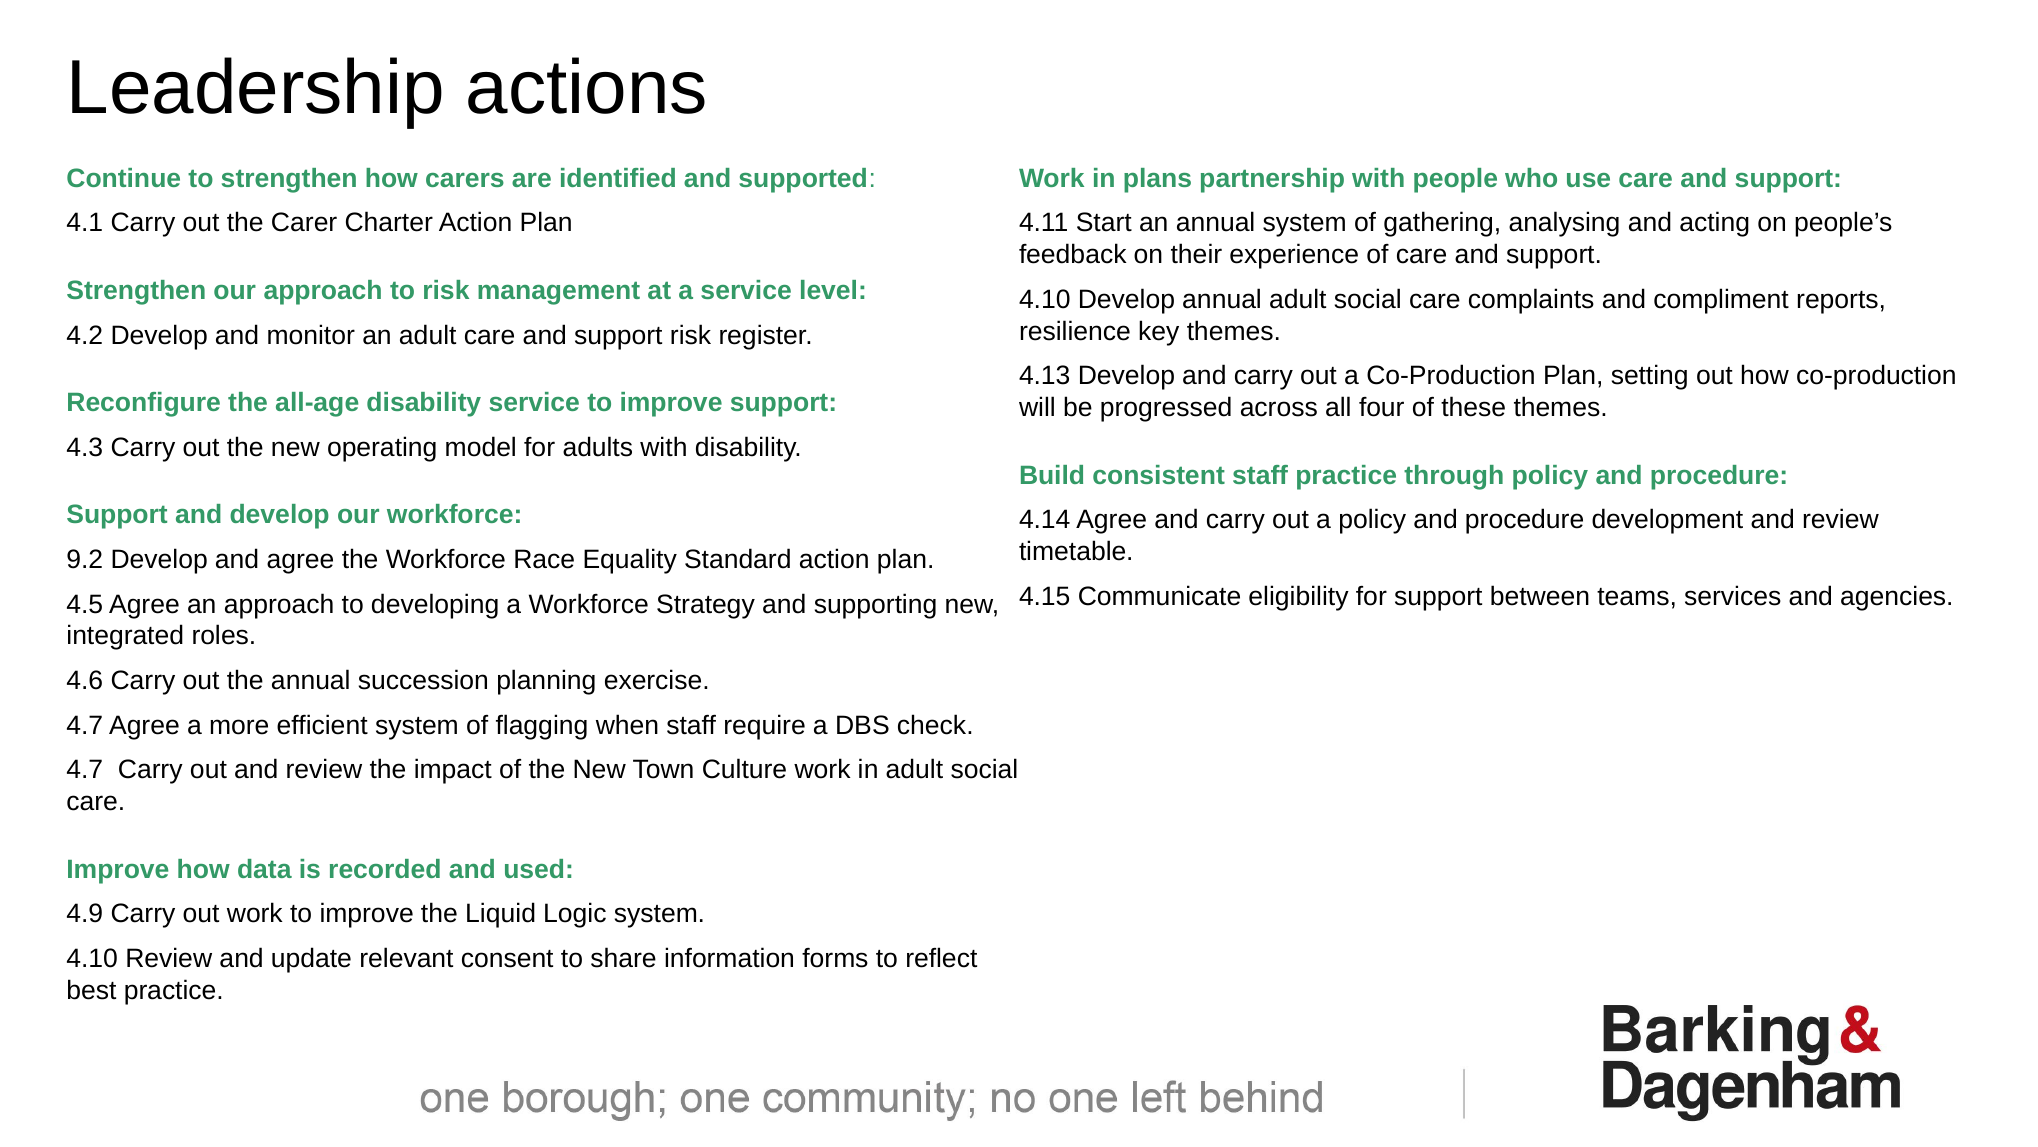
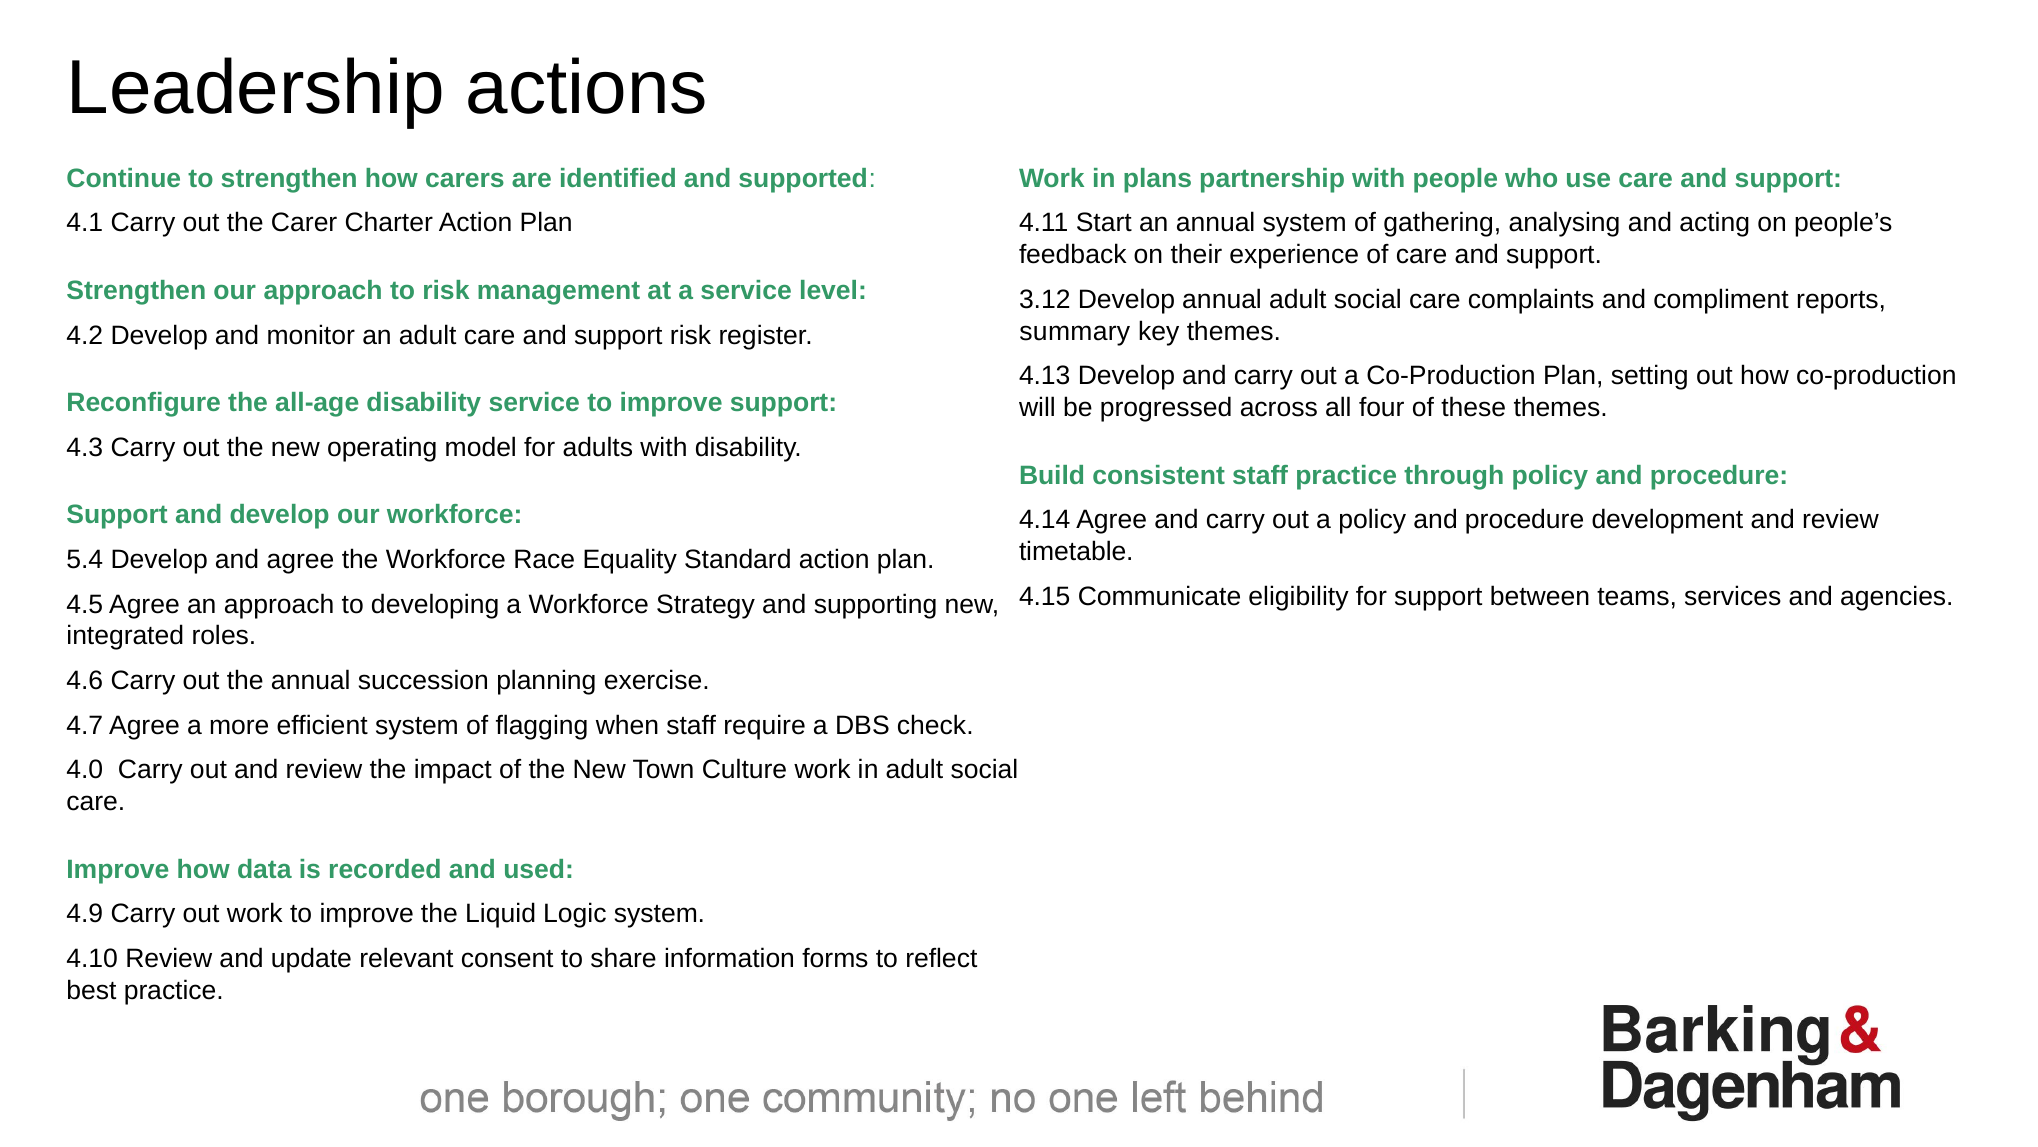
4.10: 4.10 -> 3.12 (1045, 299)
resilience: resilience -> summary (1075, 331)
9.2: 9.2 -> 5.4 (85, 559)
4.7: 4.7 -> 4.0 (85, 770)
